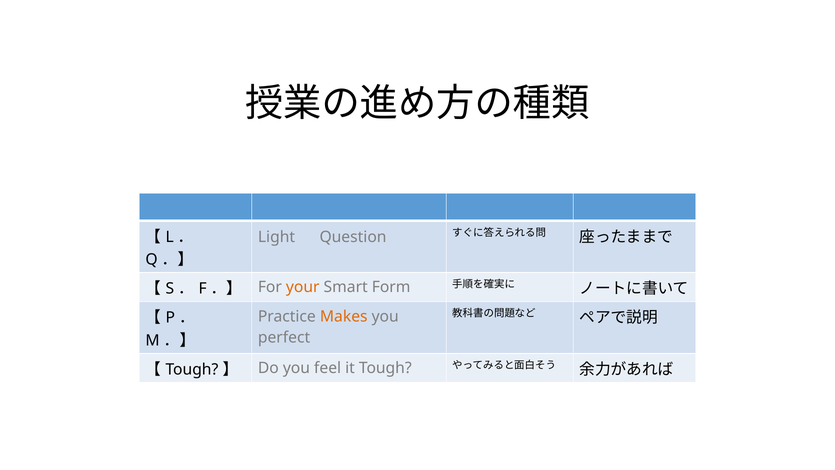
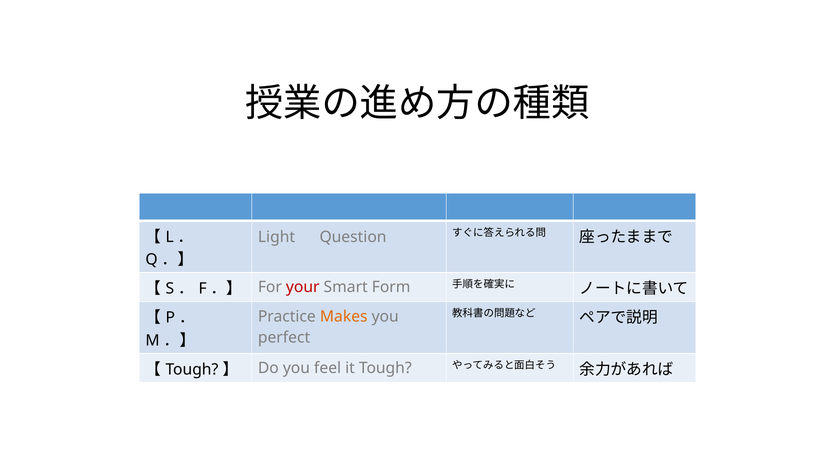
your colour: orange -> red (303, 287)
